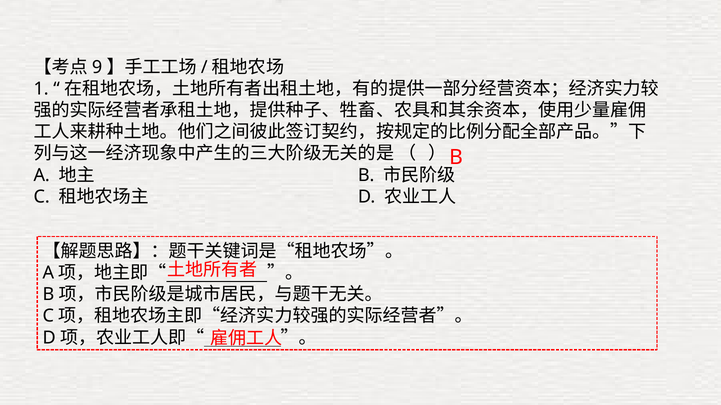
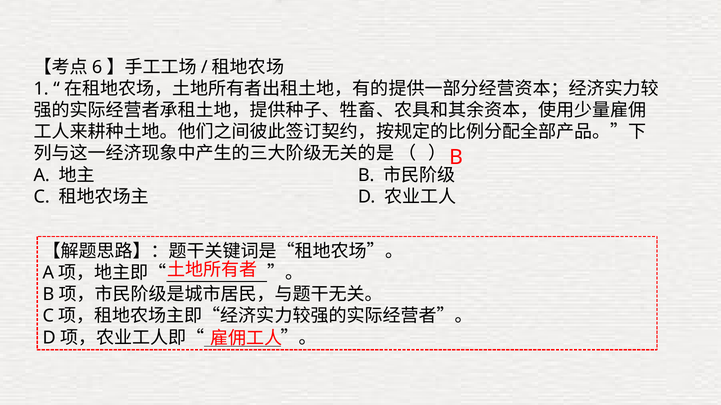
9: 9 -> 6 (97, 67)
